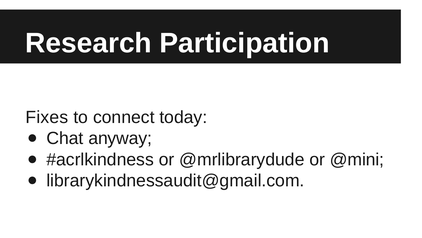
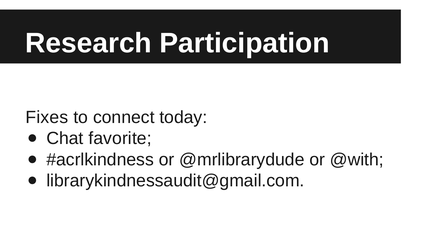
anyway: anyway -> favorite (120, 138)
@mini: @mini -> @with (357, 159)
